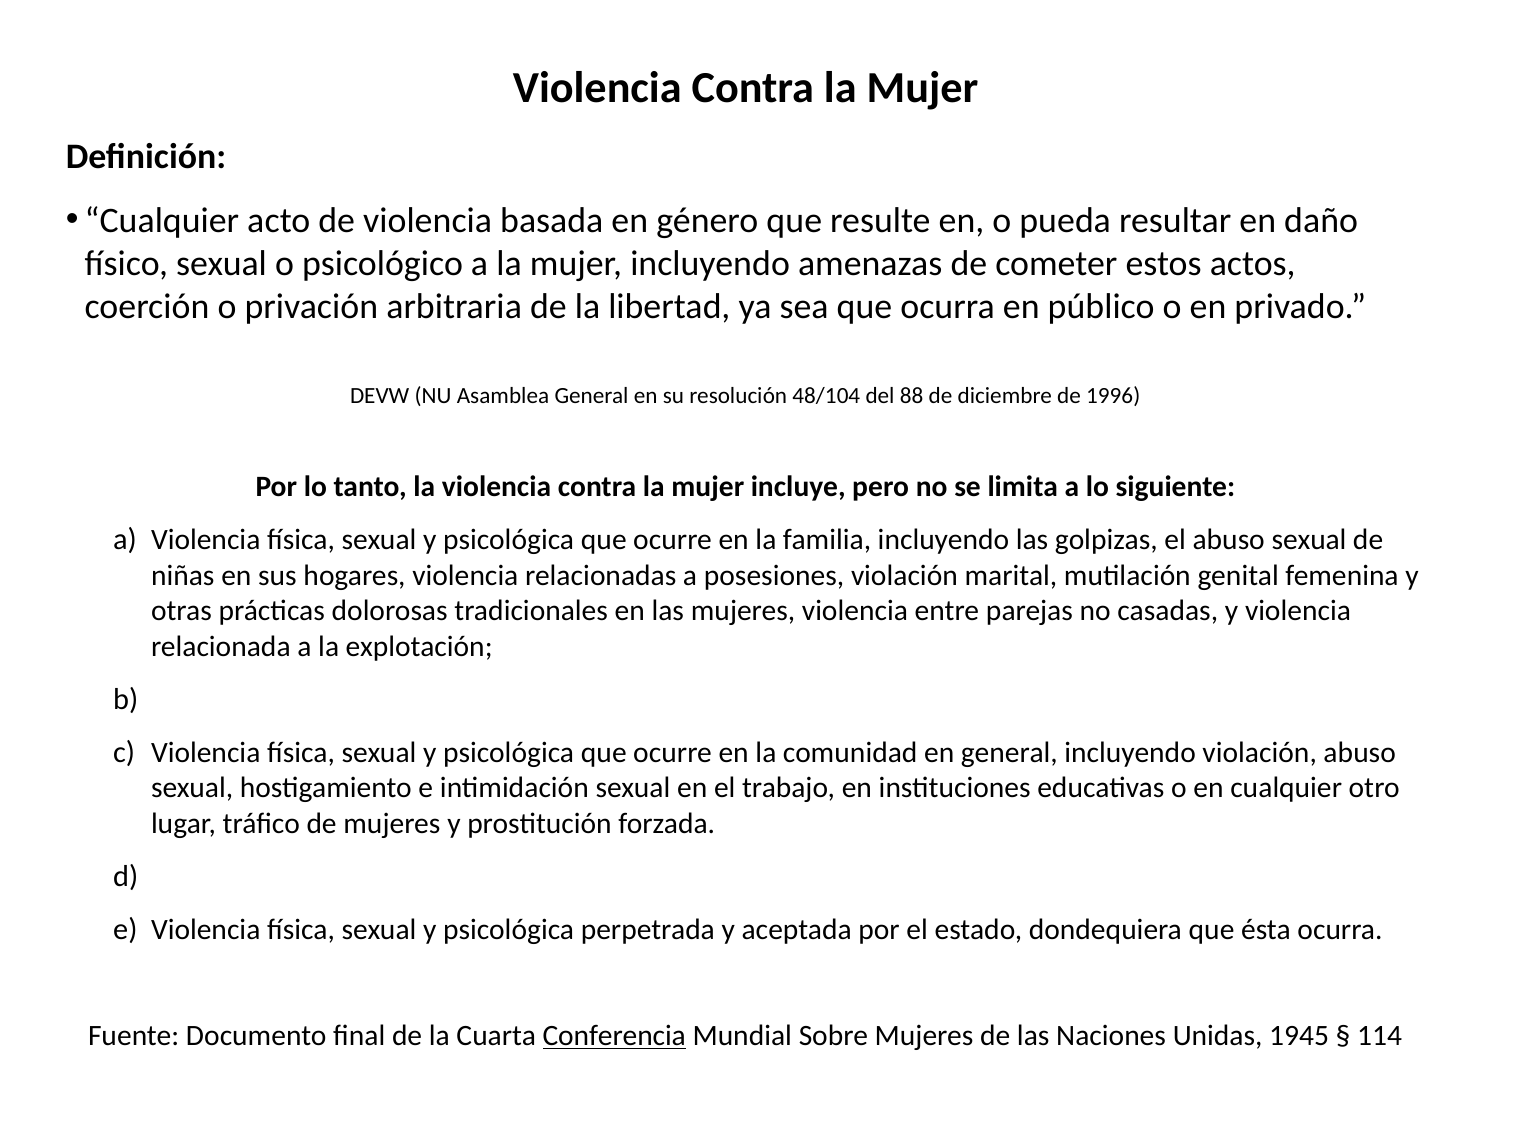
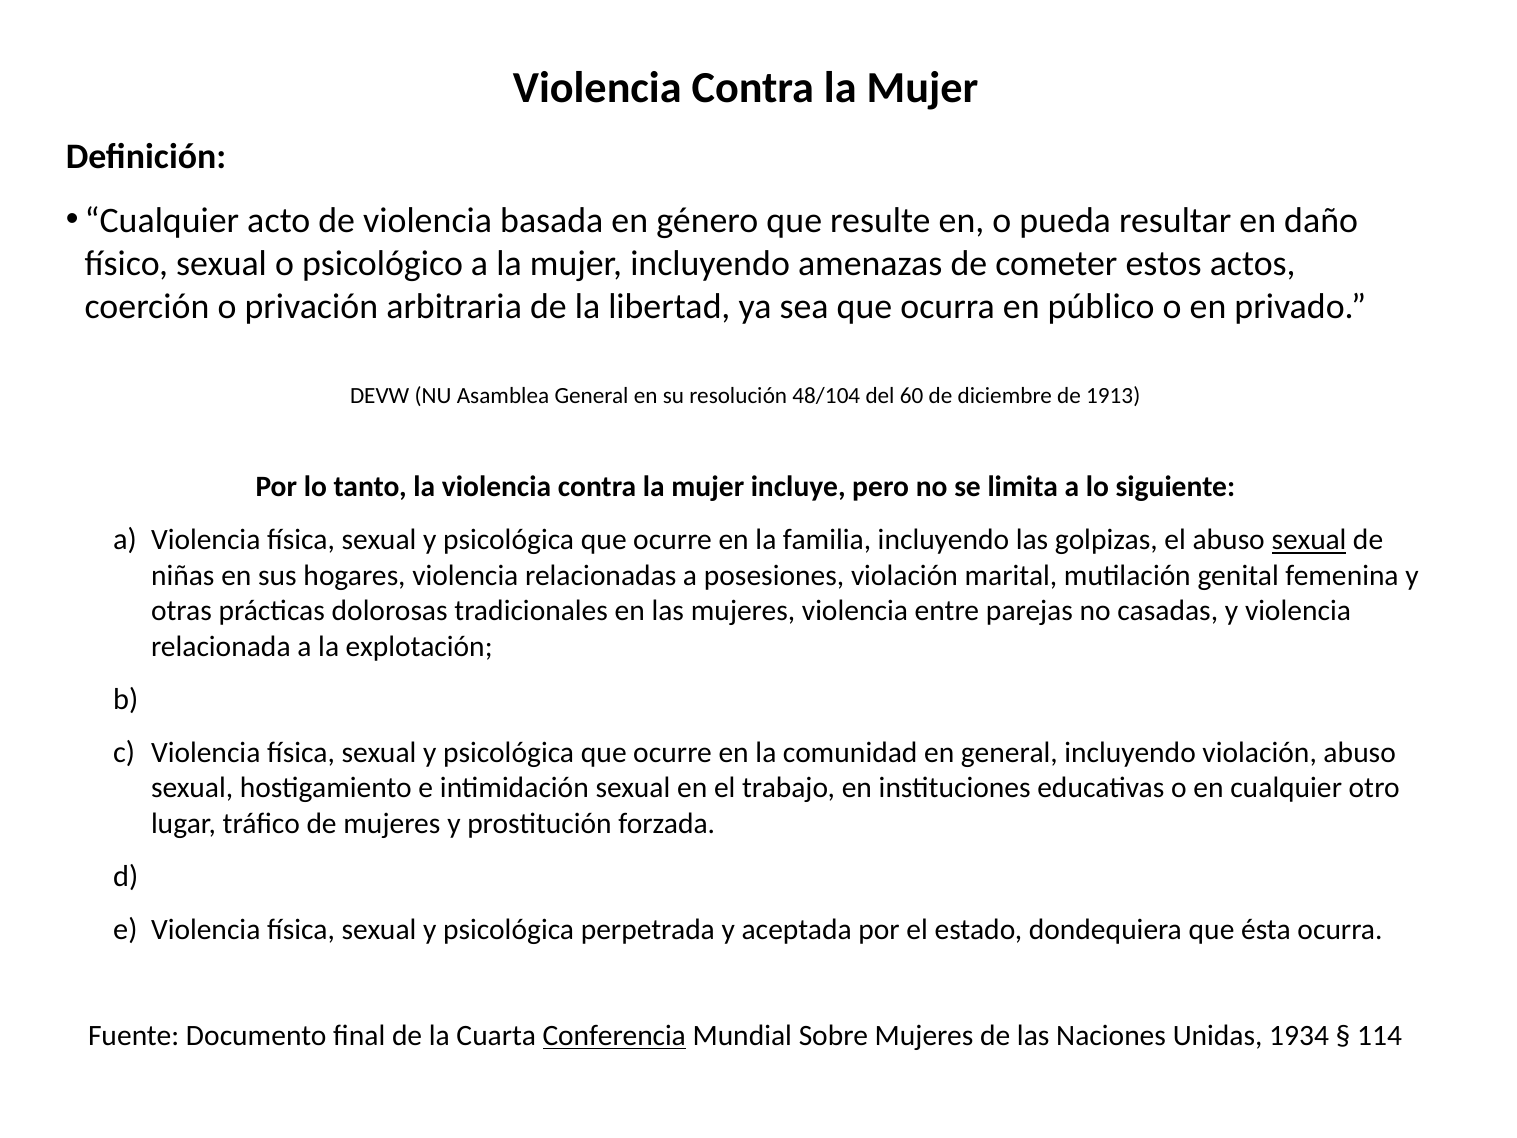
88: 88 -> 60 (912, 396)
1996: 1996 -> 1913 (1113, 396)
sexual underline: none -> present (1309, 540)
1945: 1945 -> 1934 (1299, 1036)
